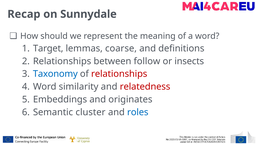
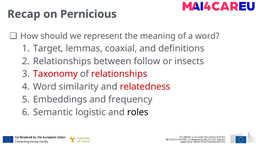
Sunnydale: Sunnydale -> Pernicious (88, 14)
coarse: coarse -> coaxial (121, 48)
Taxonomy colour: blue -> red (55, 74)
originates: originates -> frequency (130, 99)
cluster: cluster -> logistic (91, 112)
roles colour: blue -> black (138, 112)
